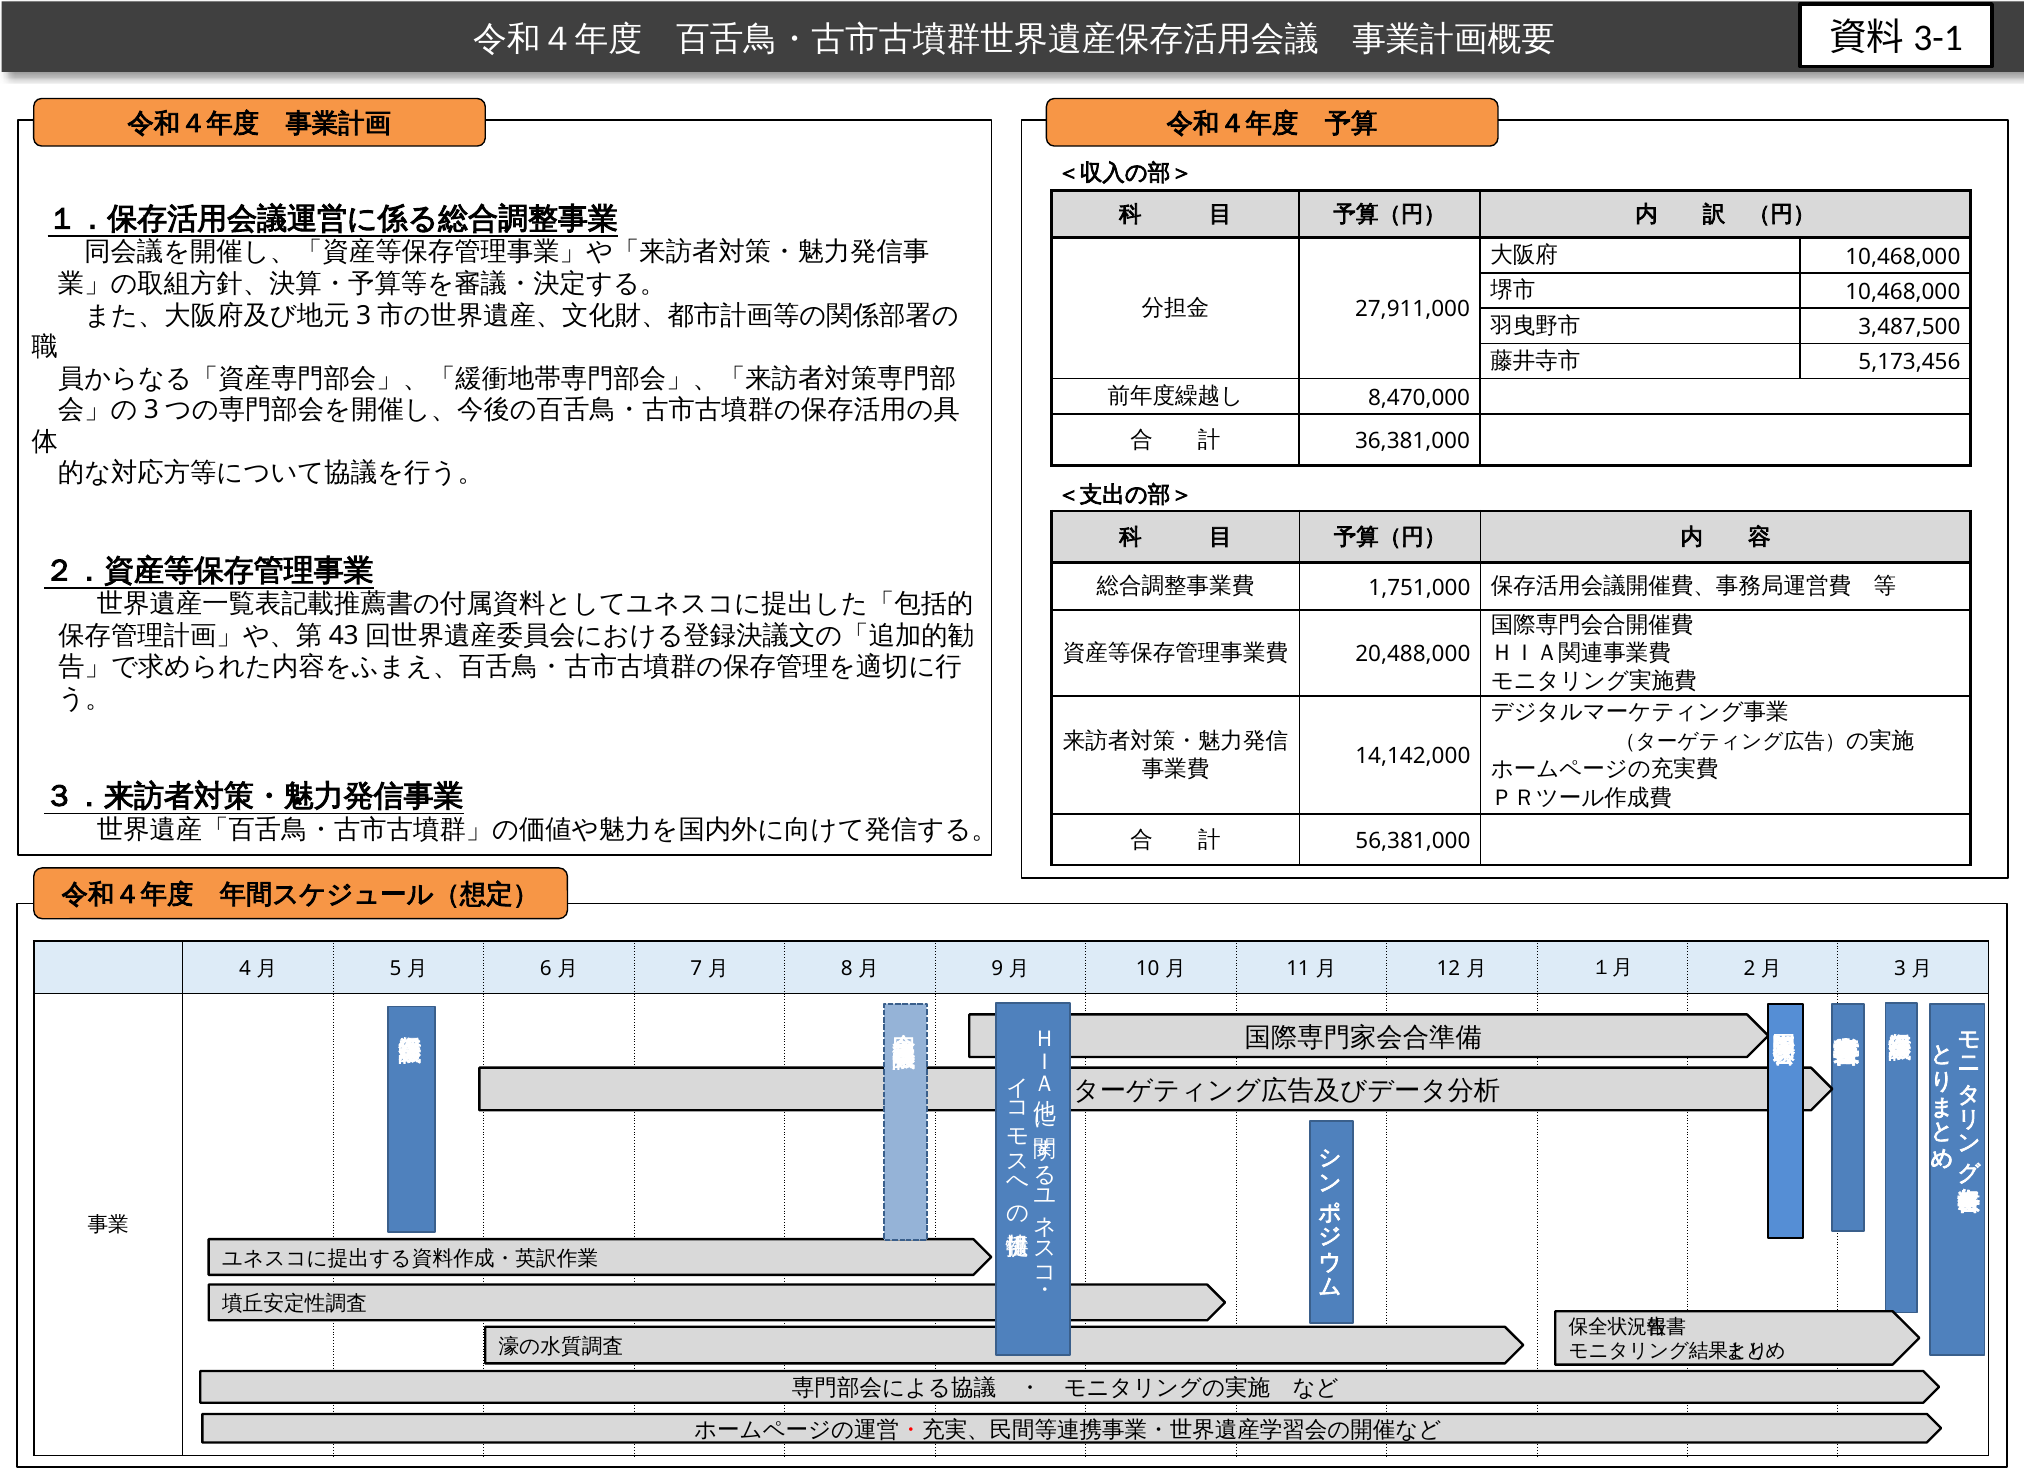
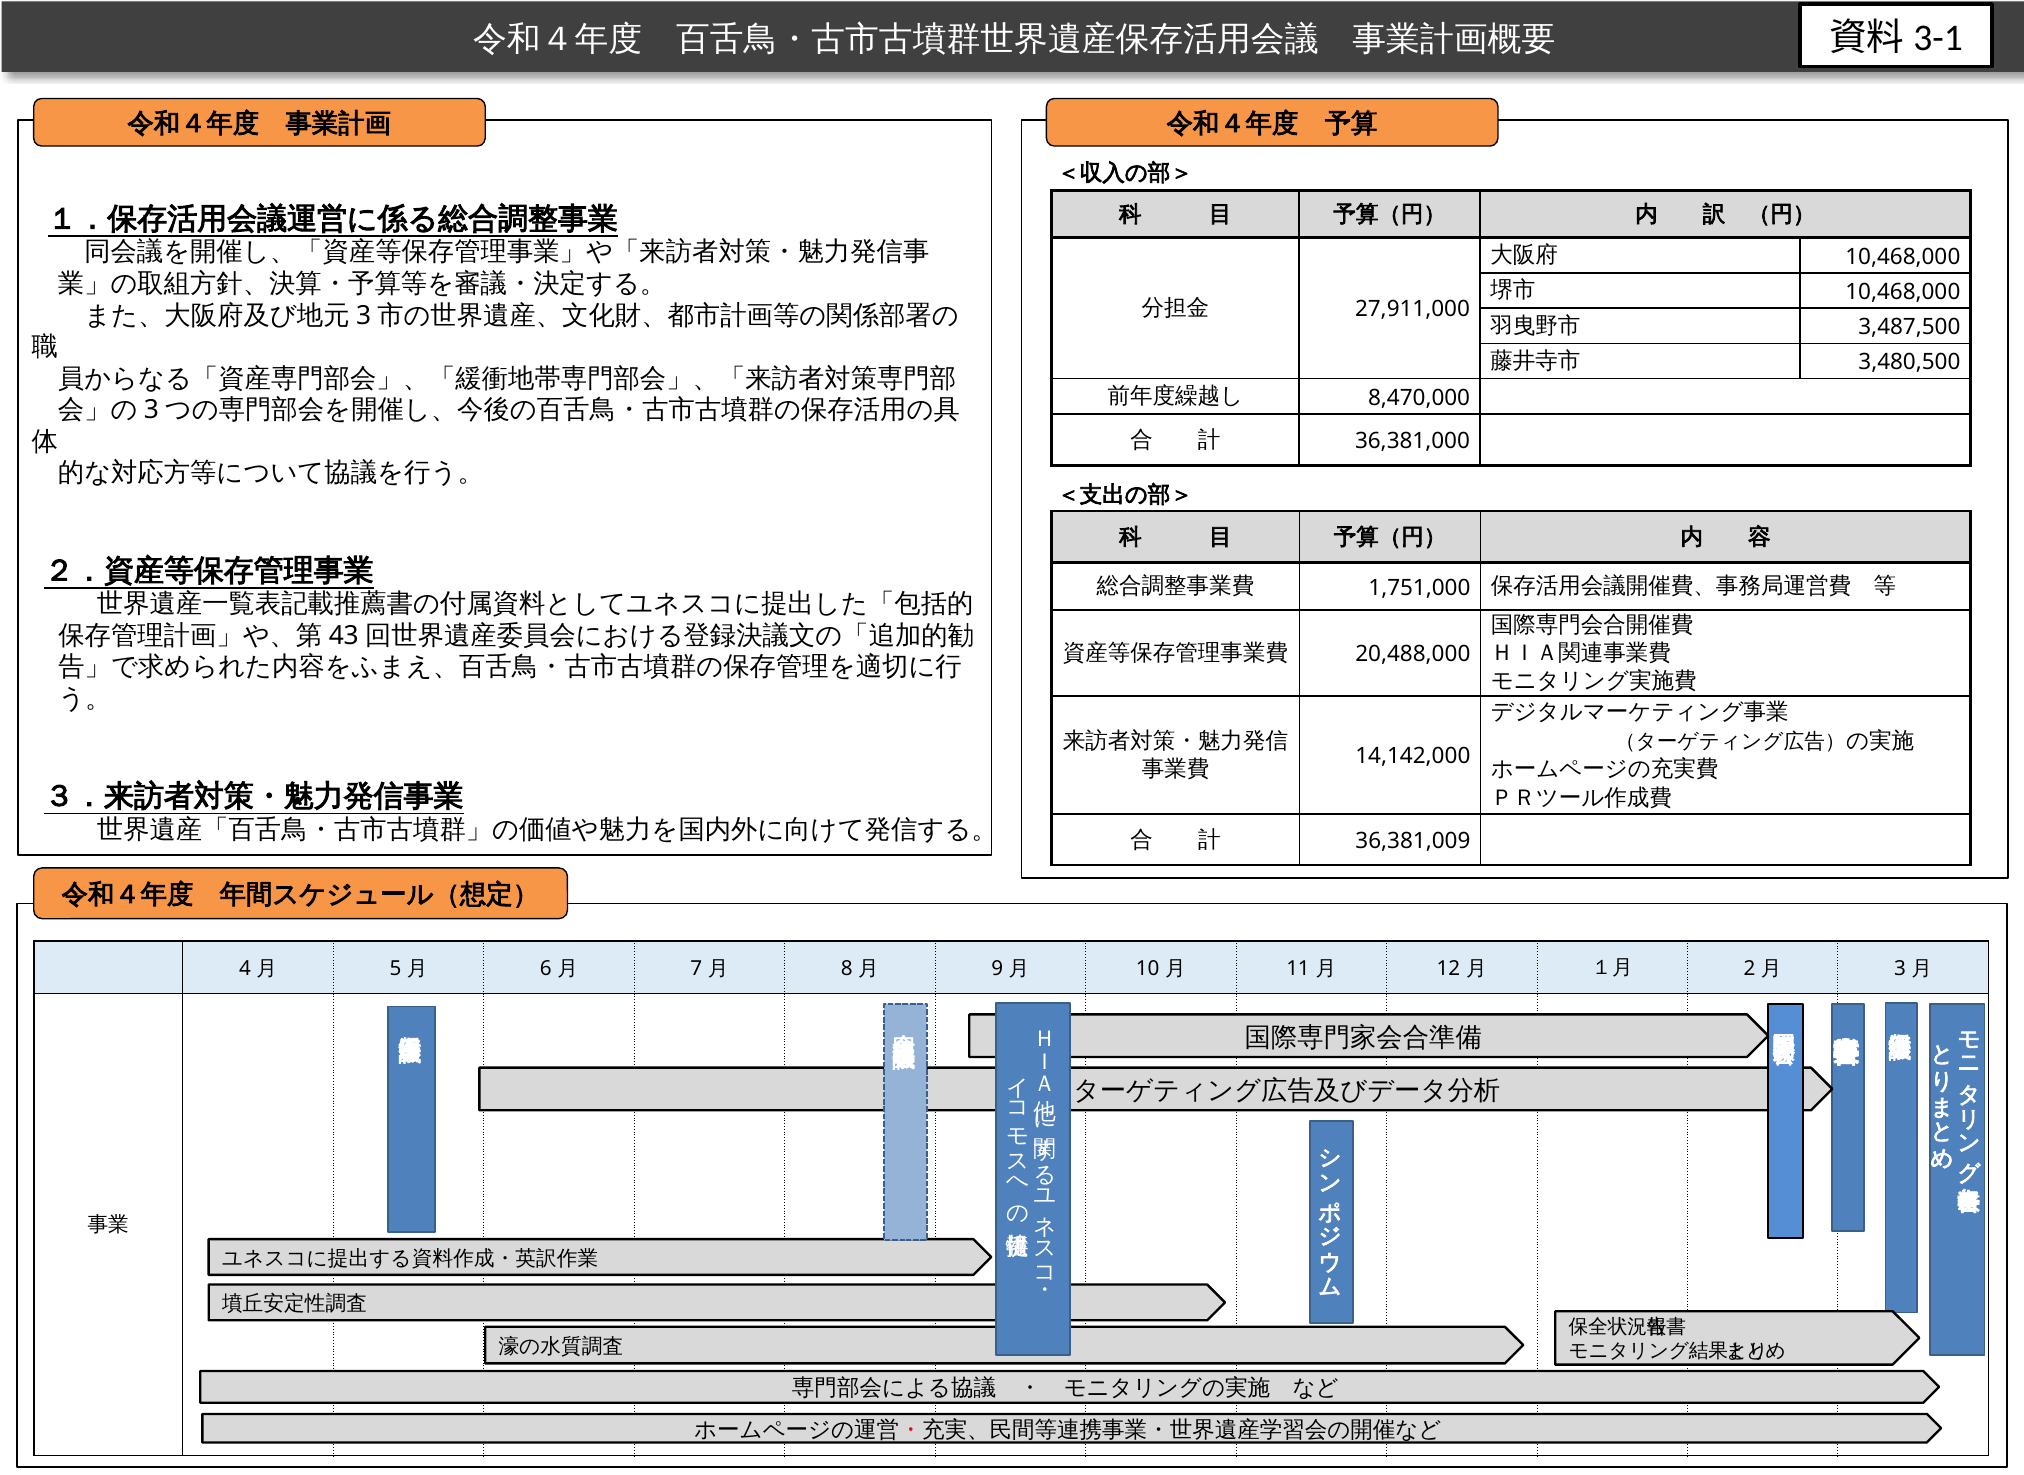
5,173,456: 5,173,456 -> 3,480,500 (1909, 362)
56,381,000: 56,381,000 -> 36,381,009 (1413, 841)
